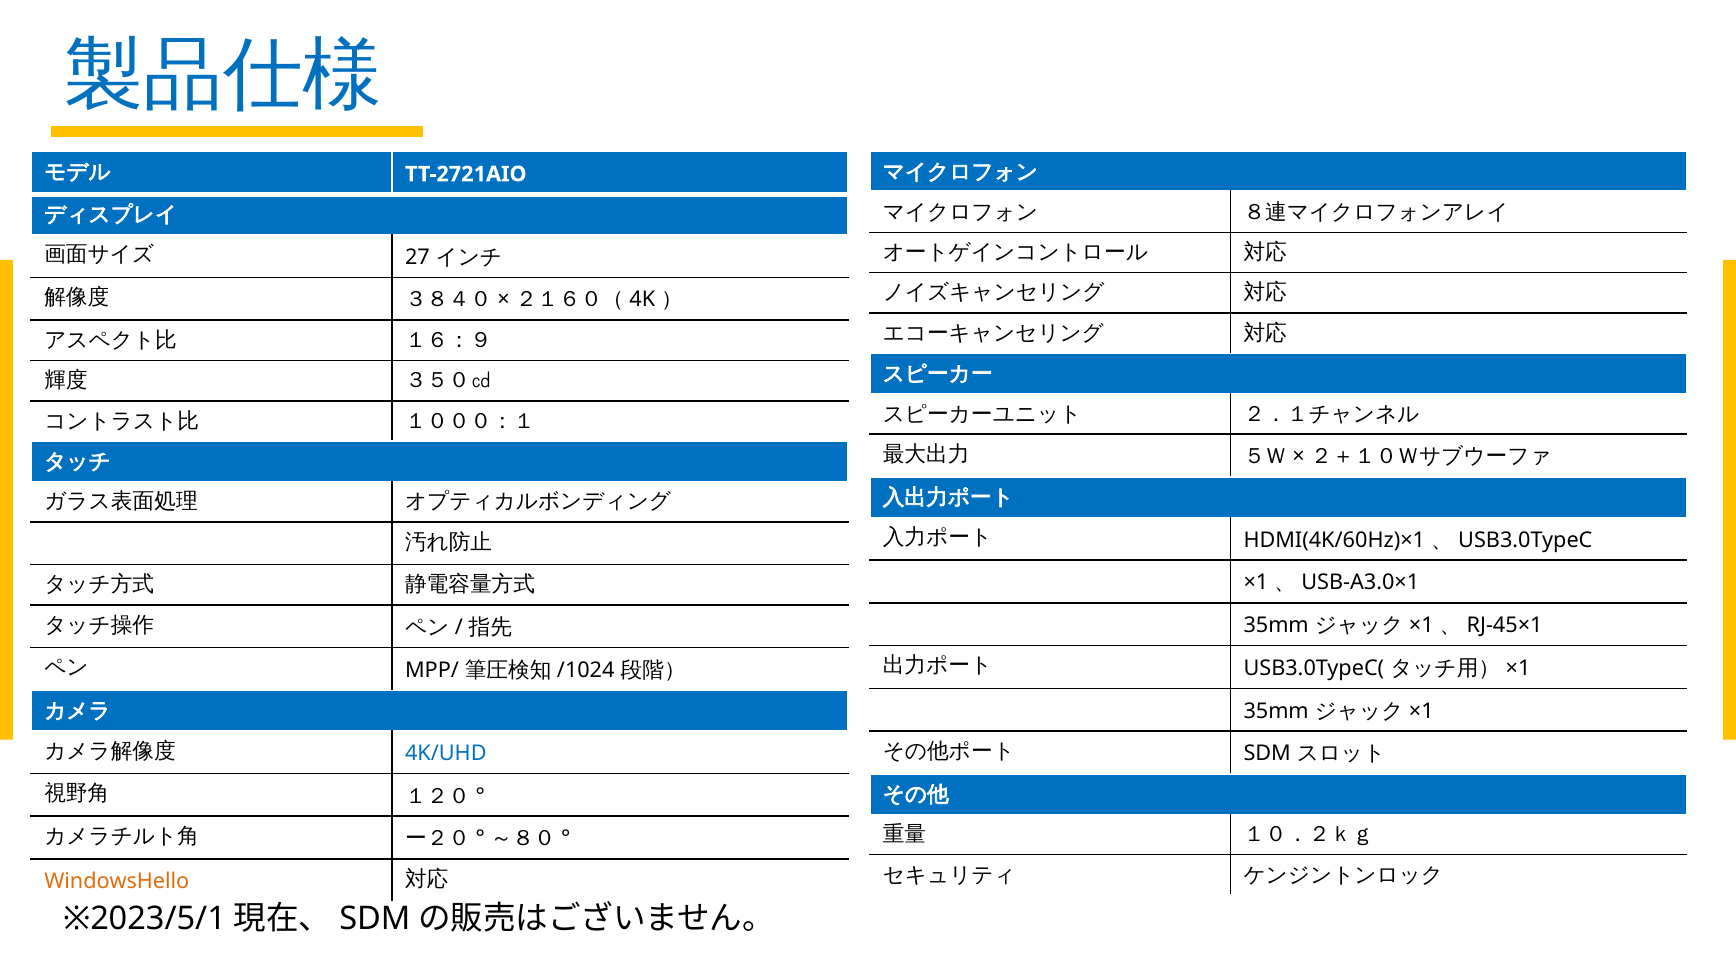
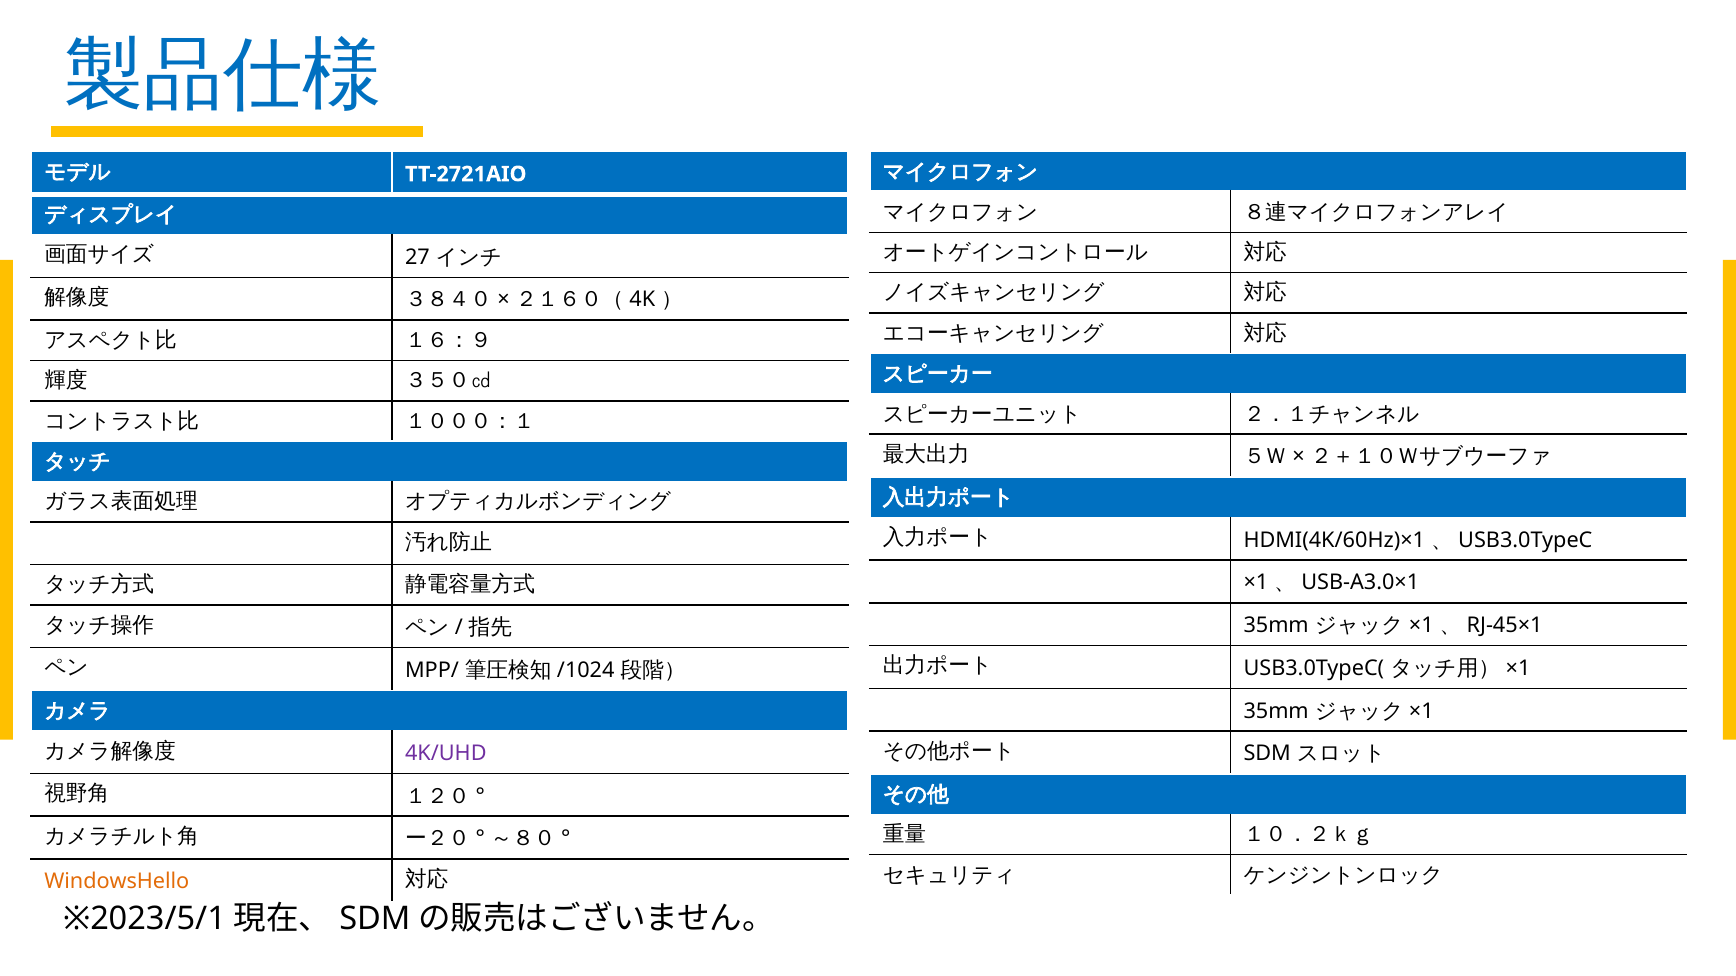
4K/UHD colour: blue -> purple (446, 754)
